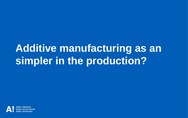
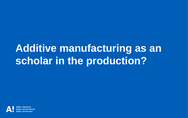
simpler: simpler -> scholar (34, 61)
